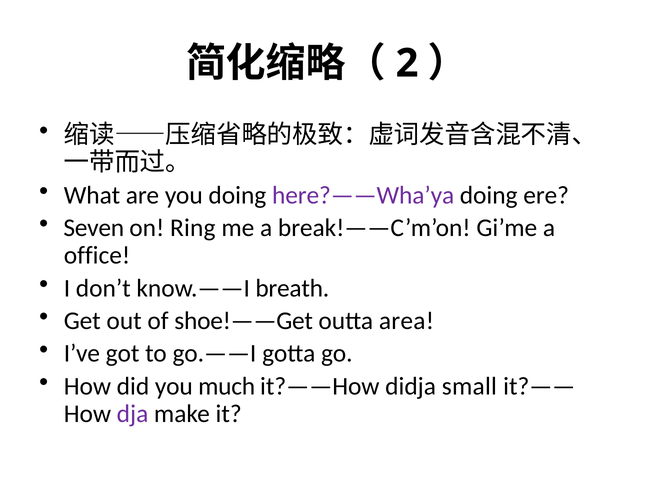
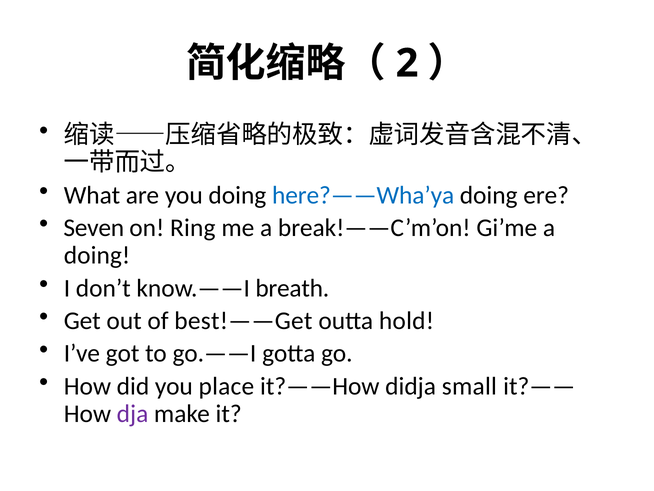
here?——Wha’ya colour: purple -> blue (363, 195)
office: office -> doing (97, 255)
shoe!——Get: shoe!——Get -> best!——Get (243, 321)
area: area -> hold (406, 321)
much: much -> place (226, 386)
